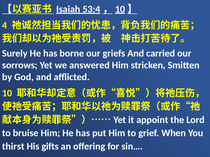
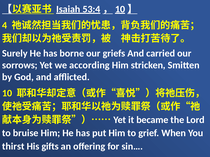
answered: answered -> according (89, 65)
appoint: appoint -> became (152, 120)
